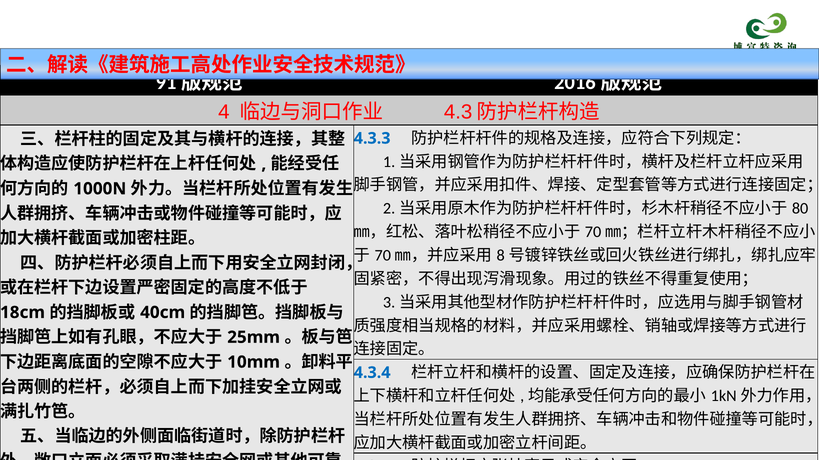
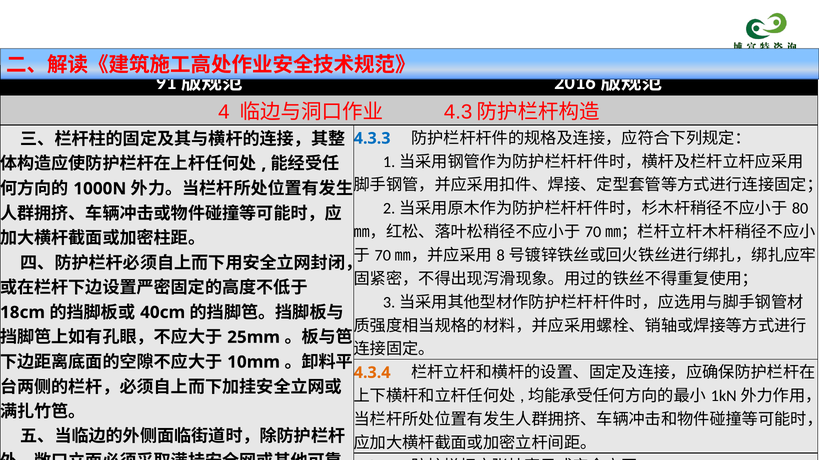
4.3.4 colour: blue -> orange (372, 373)
